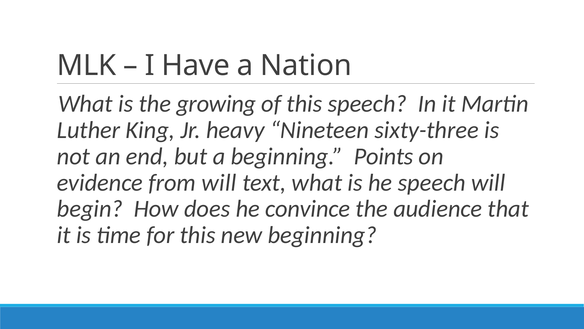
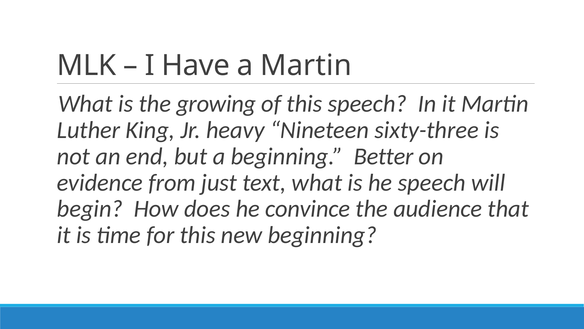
a Nation: Nation -> Martin (306, 65)
Points: Points -> Better (384, 156)
from will: will -> just (219, 182)
